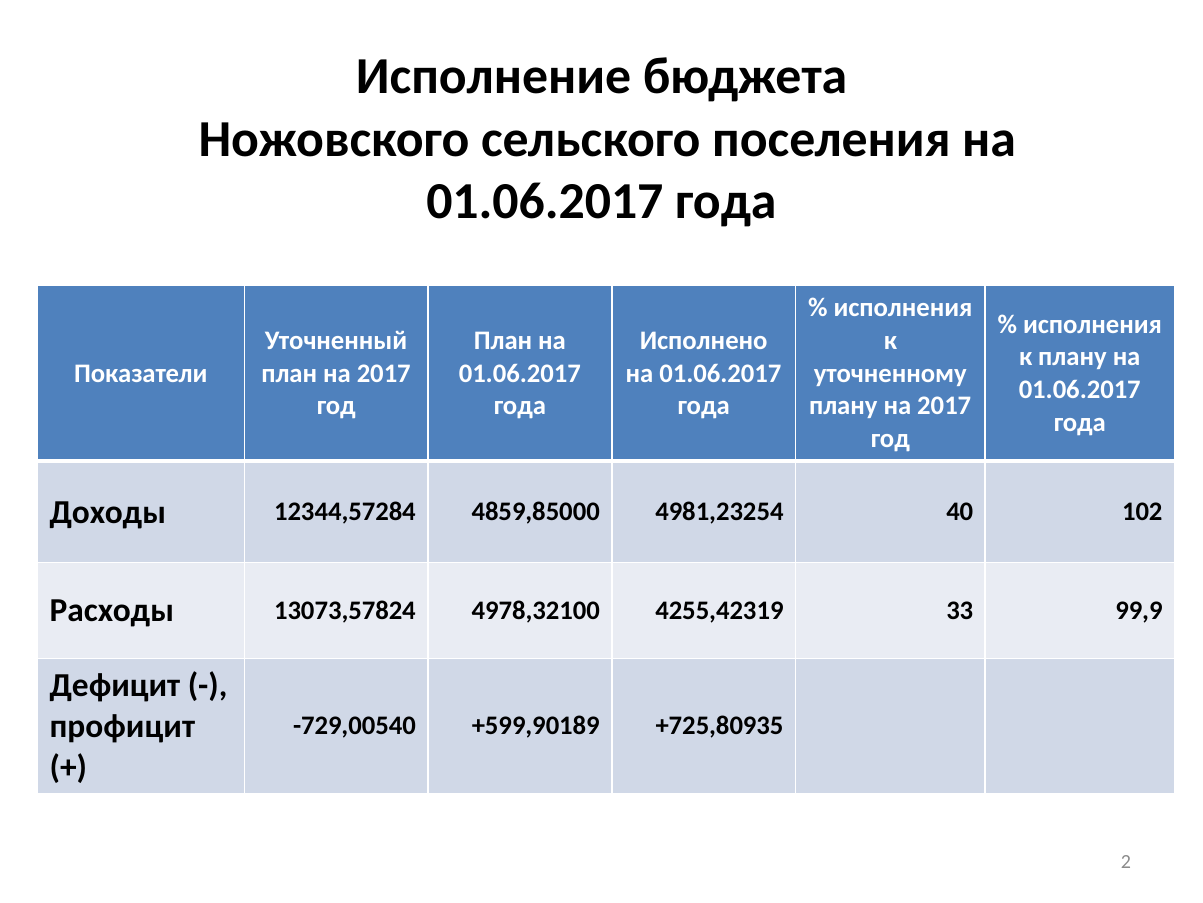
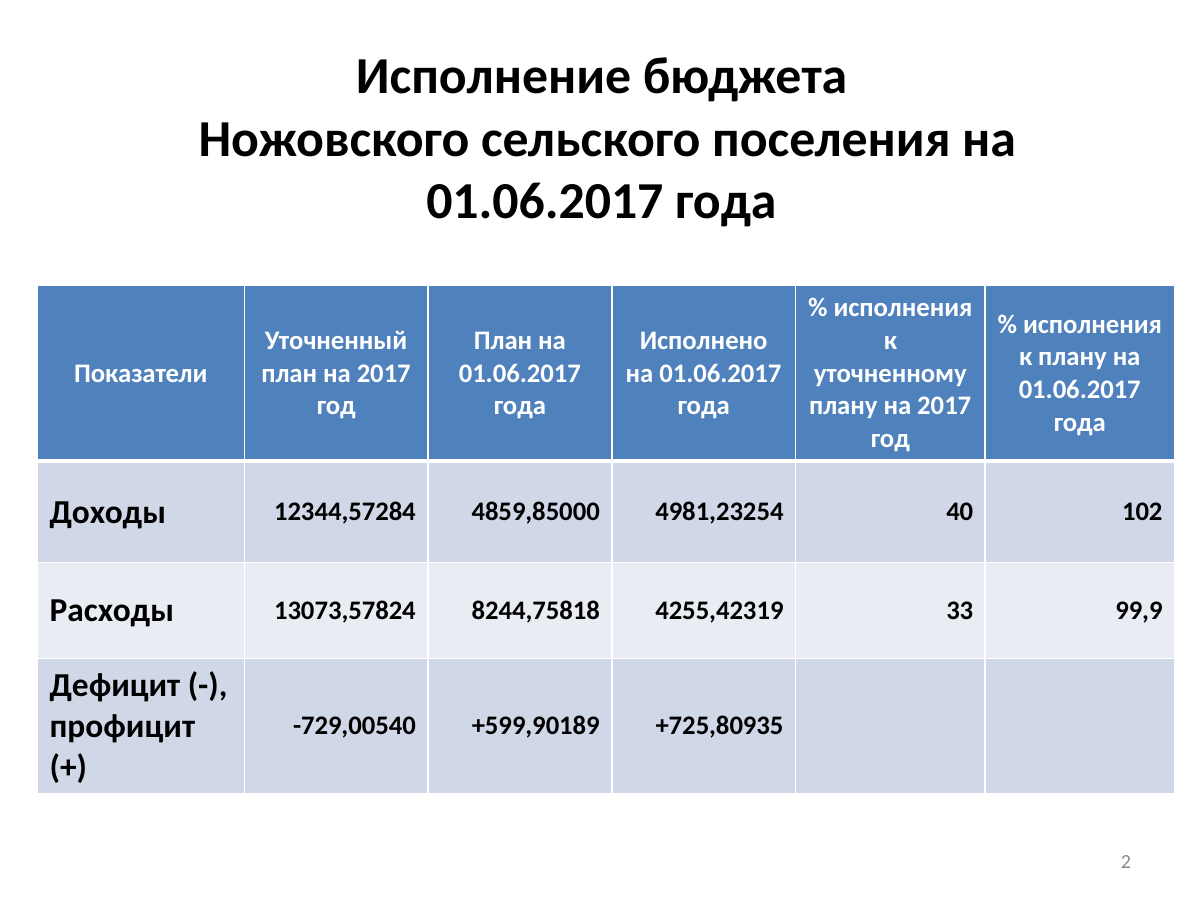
4978,32100: 4978,32100 -> 8244,75818 (536, 610)
